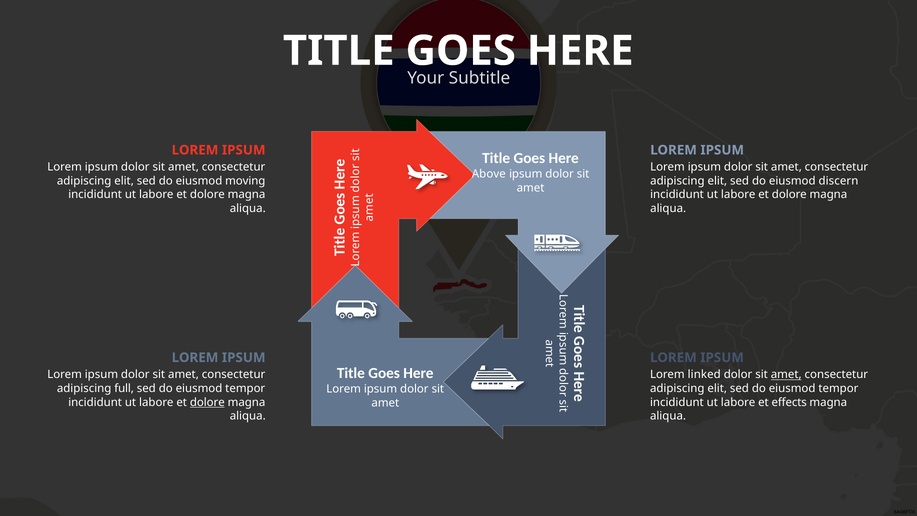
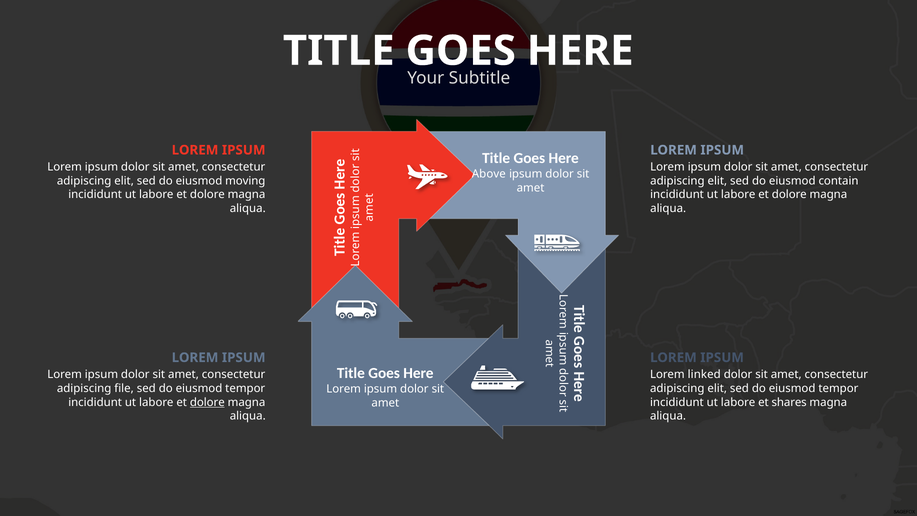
discern: discern -> contain (839, 181)
amet underline: present -> none (786, 375)
full: full -> file (124, 388)
effects: effects -> shares (789, 402)
